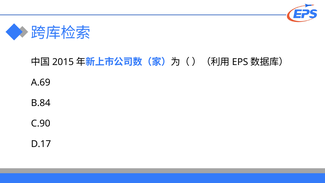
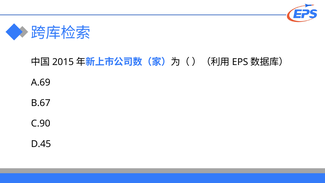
B.84: B.84 -> B.67 (41, 103)
D.17: D.17 -> D.45 (41, 144)
